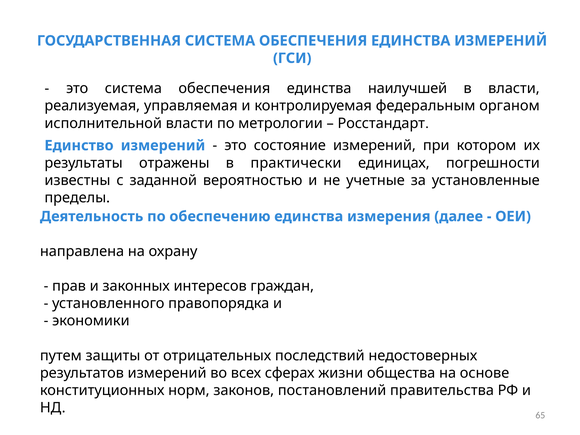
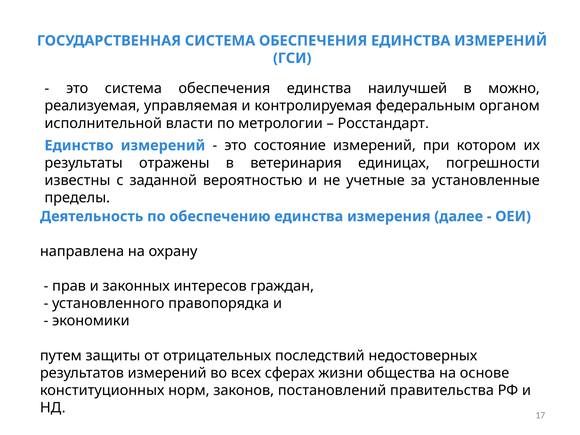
в власти: власти -> можно (514, 88)
практически: практически -> ветеринария (296, 163)
65: 65 -> 17 (540, 415)
